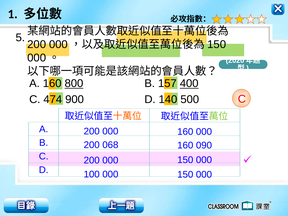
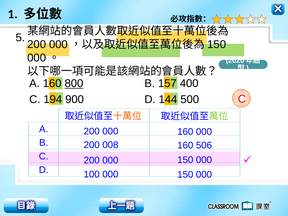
400 underline: present -> none (189, 83)
474: 474 -> 194 (53, 99)
140: 140 -> 144 (168, 99)
068: 068 -> 008 (110, 145)
090: 090 -> 506 (204, 145)
